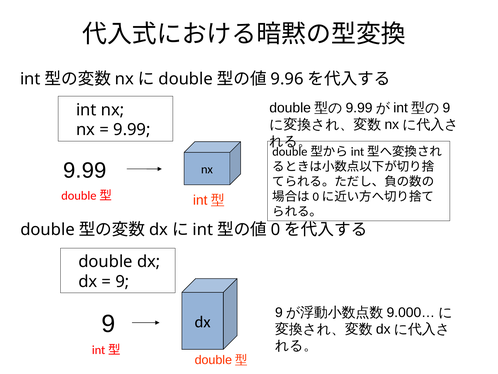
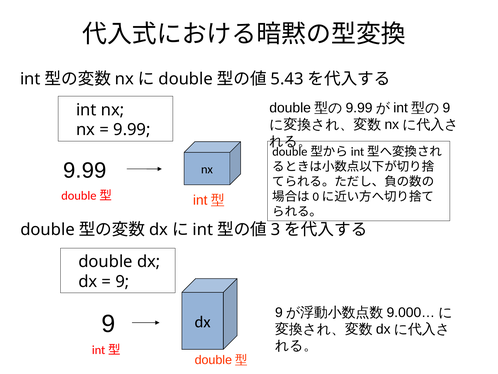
9.96: 9.96 -> 5.43 (287, 79)
0: 0 -> 3 (276, 229)
